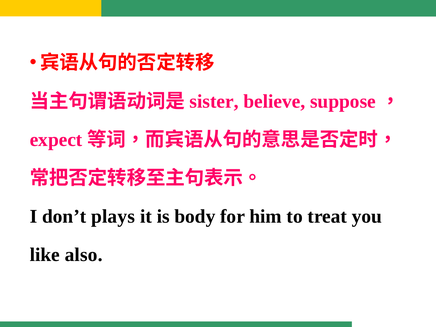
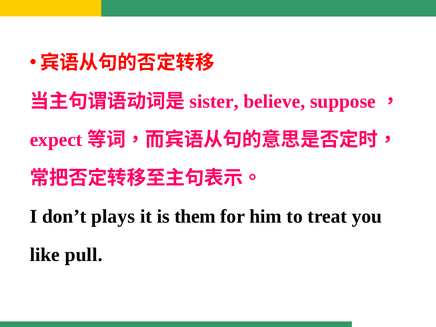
body: body -> them (195, 216)
also: also -> pull (84, 255)
